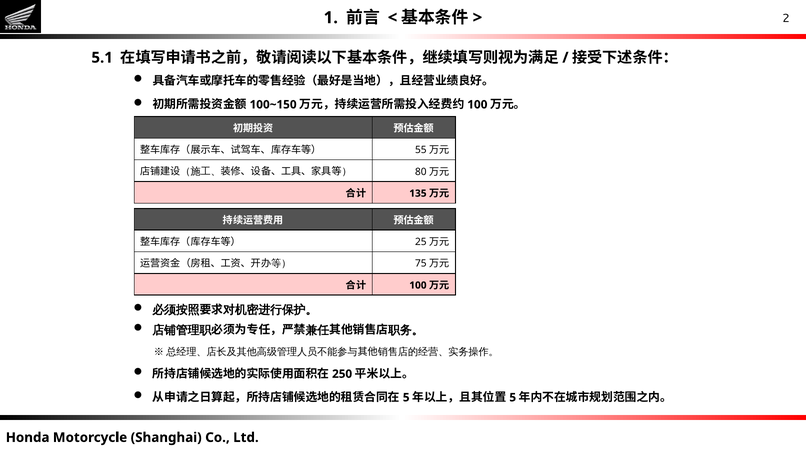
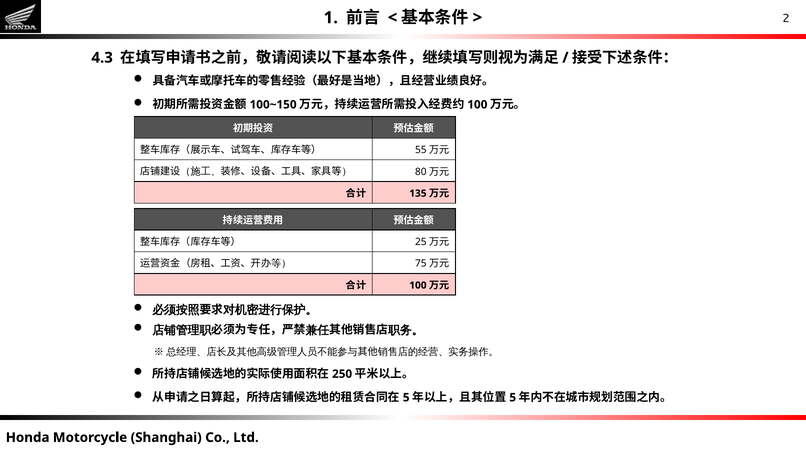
5.1: 5.1 -> 4.3 (102, 58)
